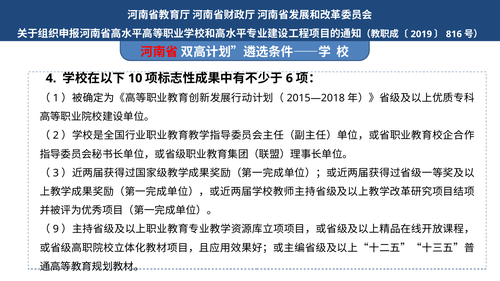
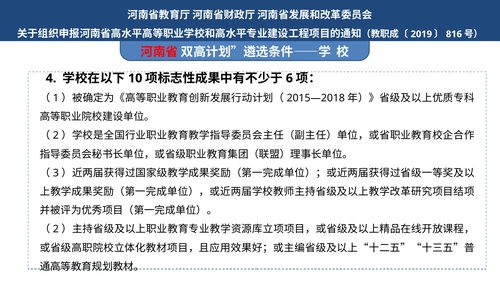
9: 9 -> 2 (56, 229)
